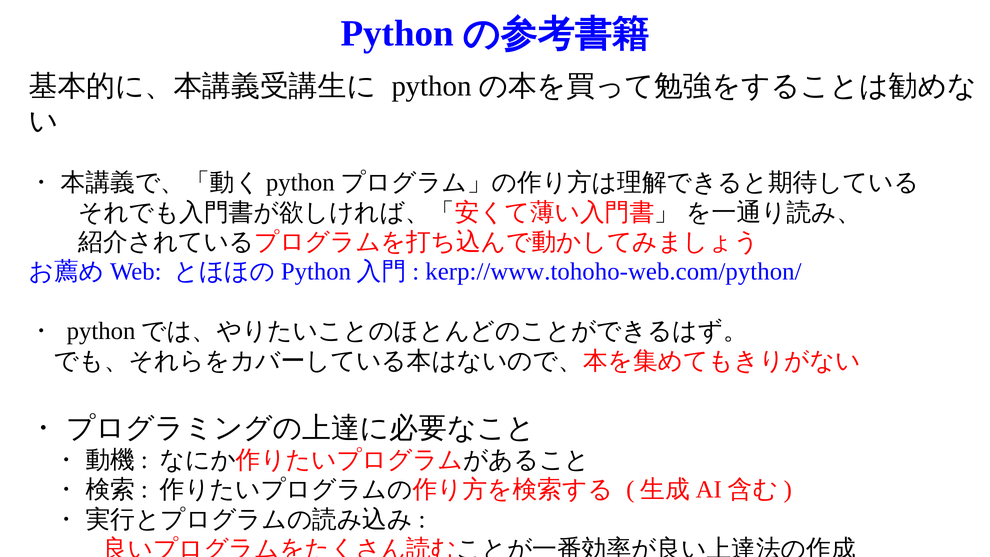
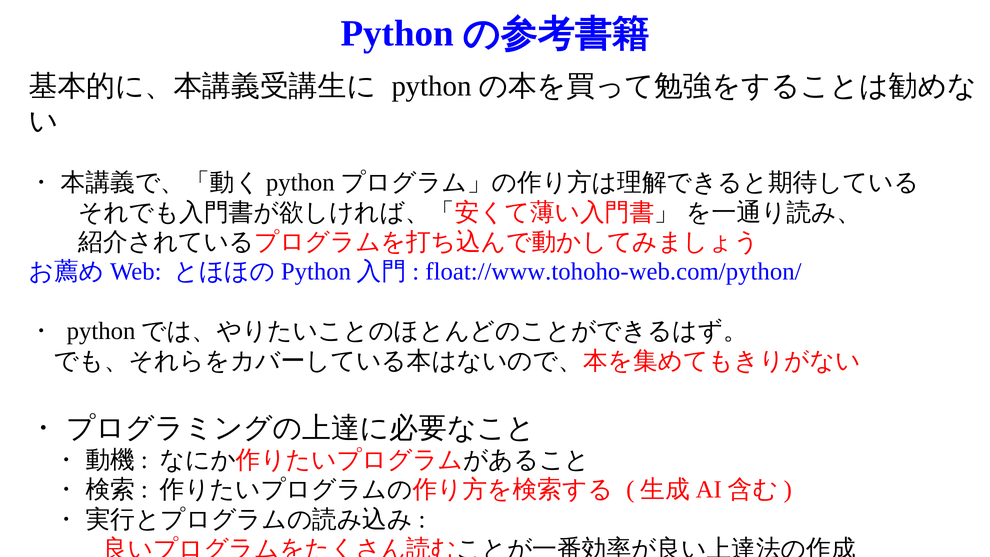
kerp://www.tohoho-web.com/python/: kerp://www.tohoho-web.com/python/ -> float://www.tohoho-web.com/python/ (613, 272)
